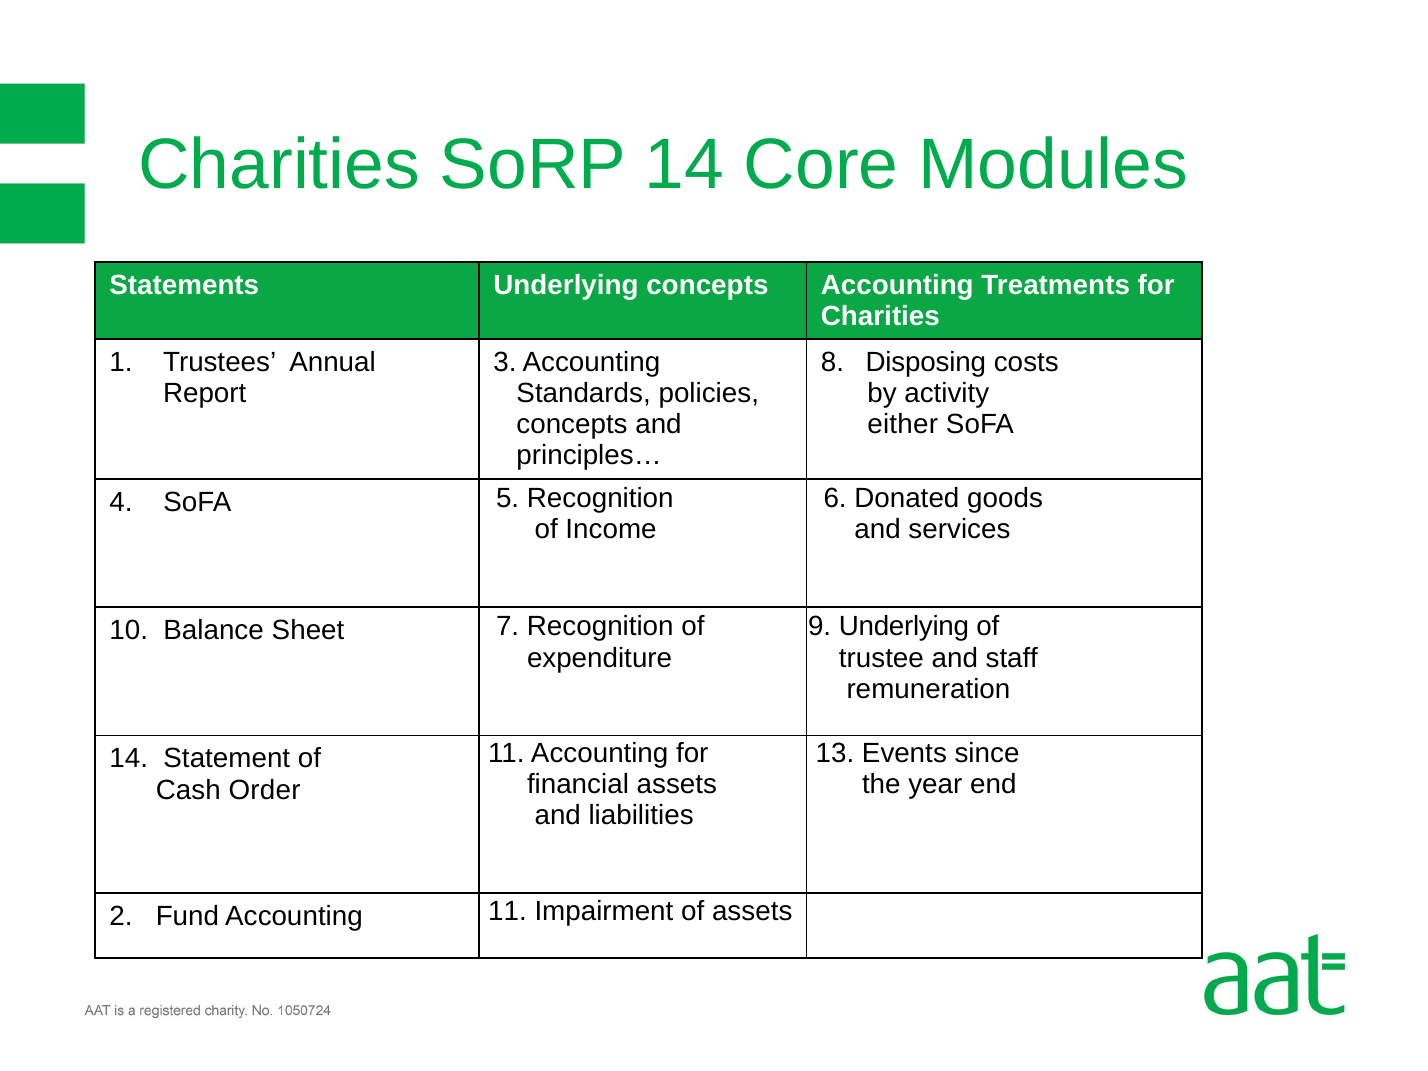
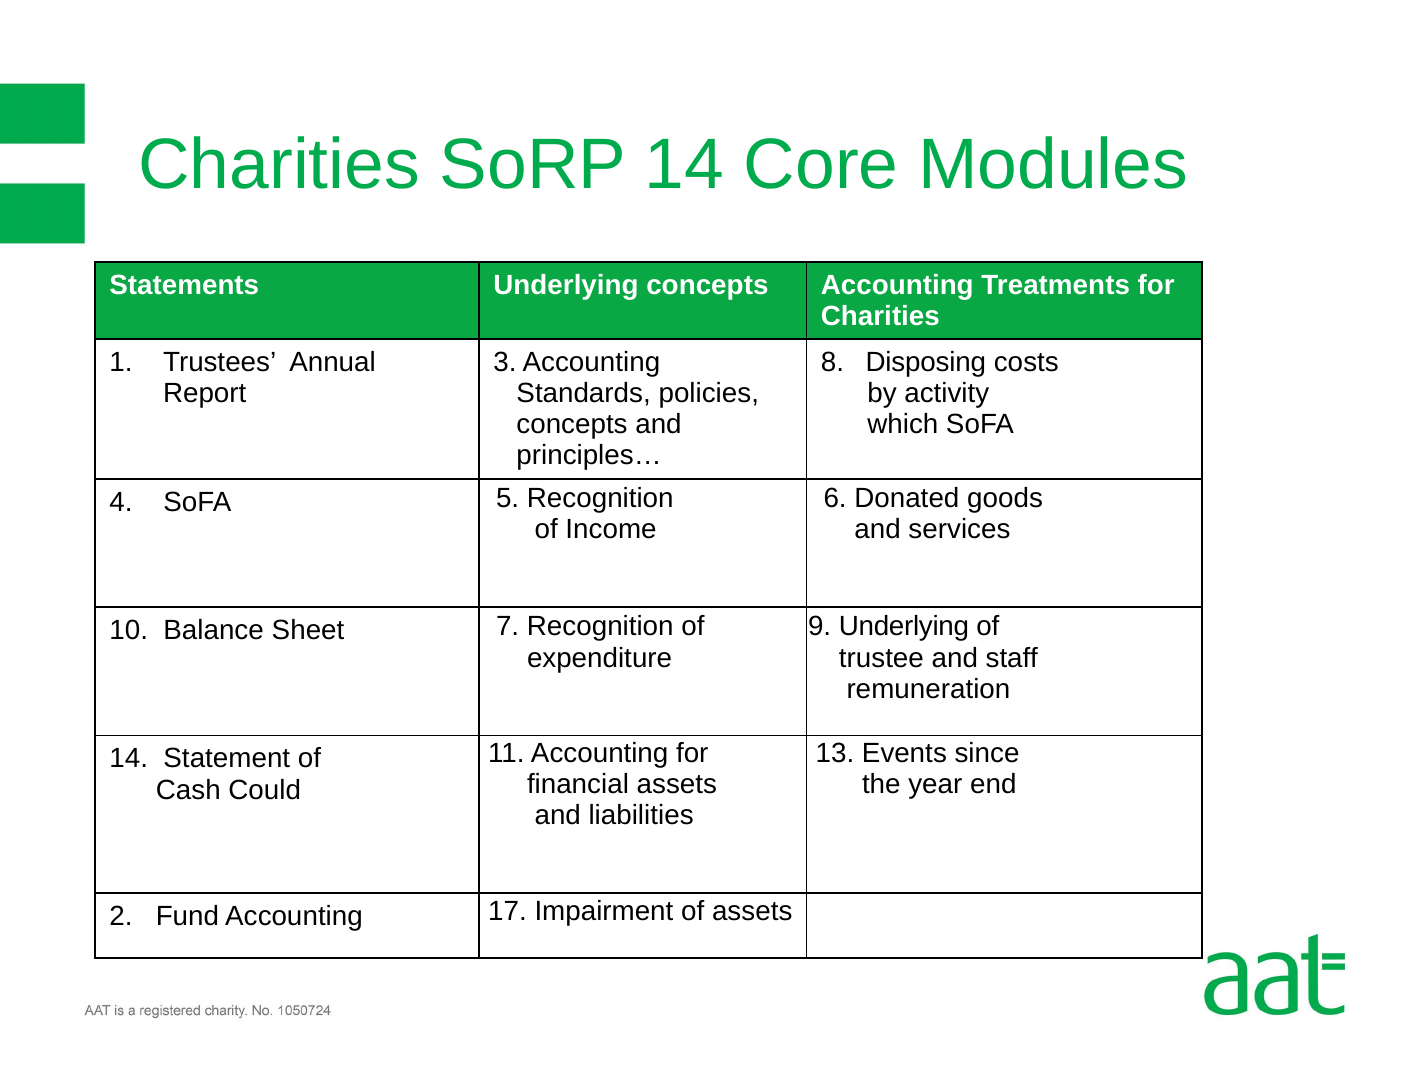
either: either -> which (903, 424)
Order: Order -> Could (265, 790)
Accounting 11: 11 -> 17 (507, 911)
